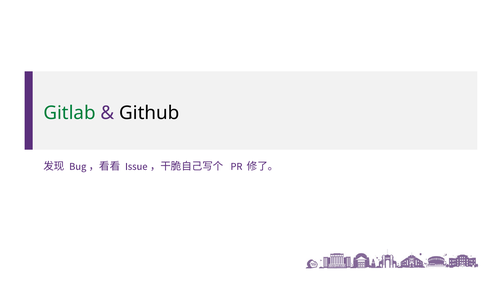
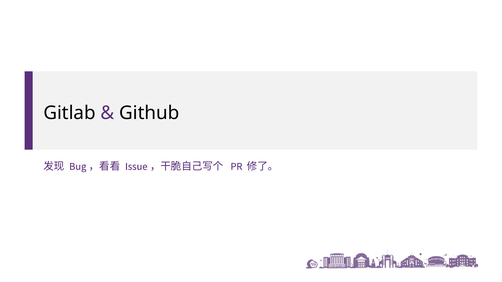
Gitlab colour: green -> black (70, 113)
